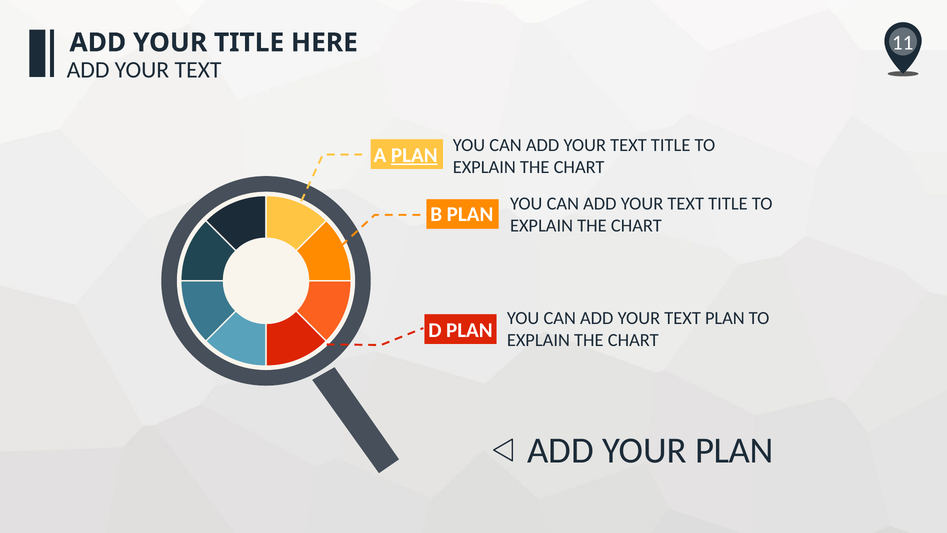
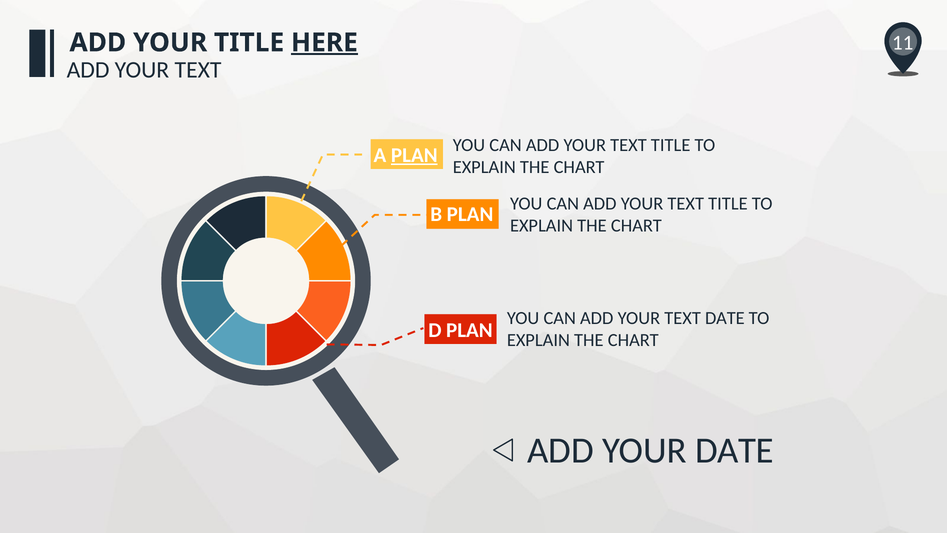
HERE underline: none -> present (324, 43)
TEXT PLAN: PLAN -> DATE (725, 318)
YOUR PLAN: PLAN -> DATE (734, 450)
